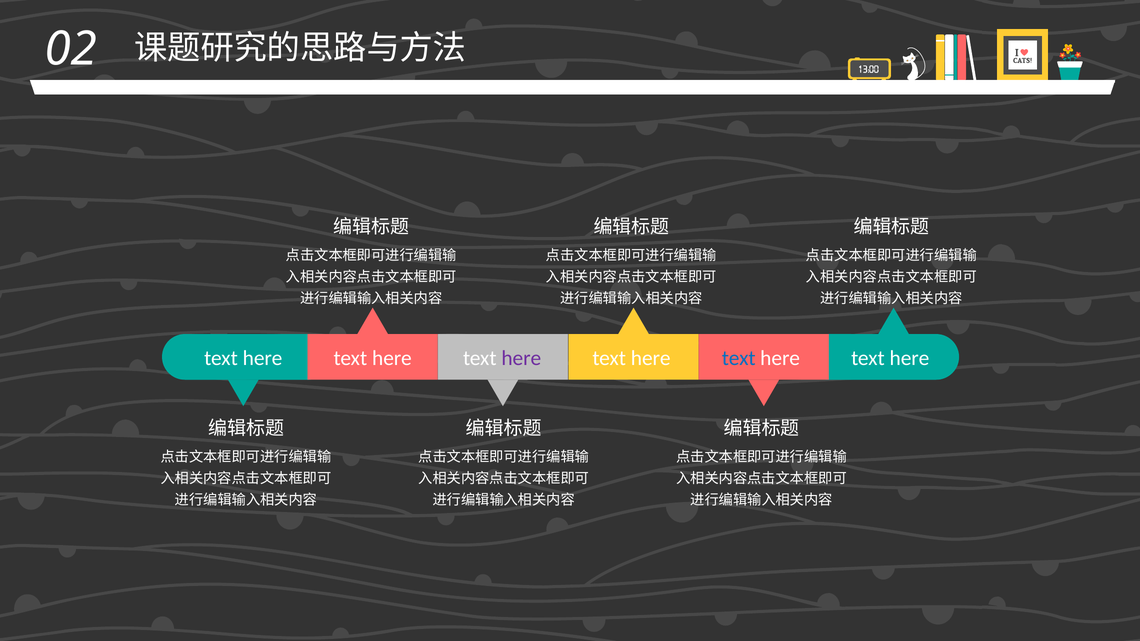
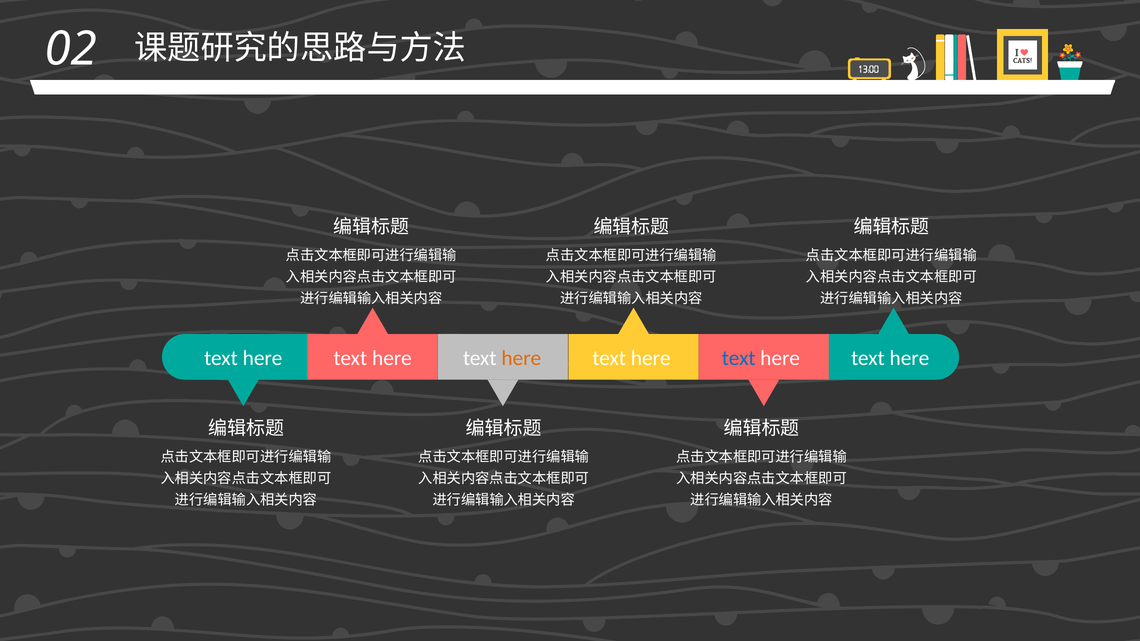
here colour: purple -> orange (521, 358)
